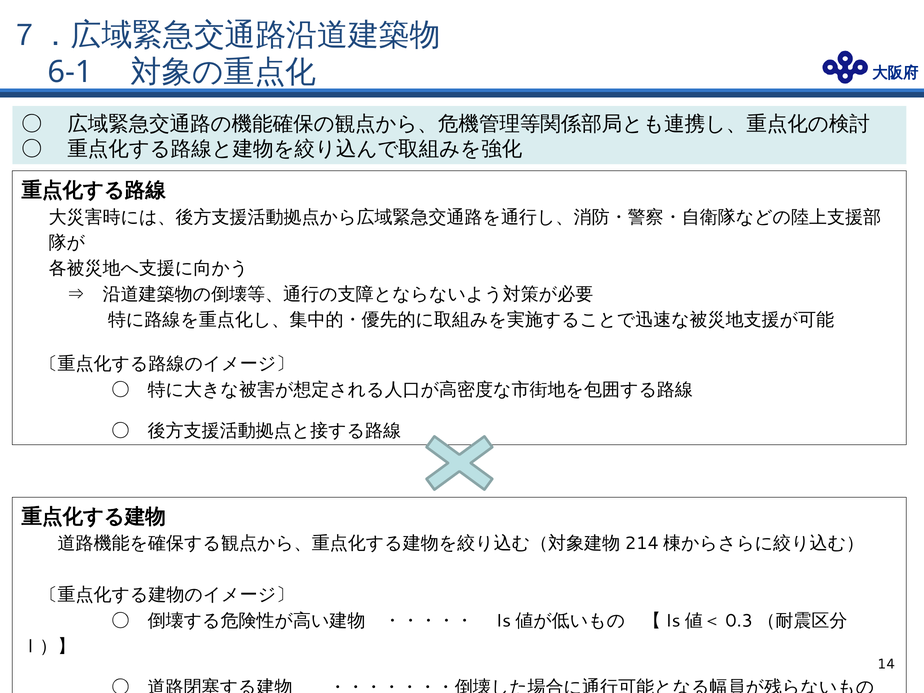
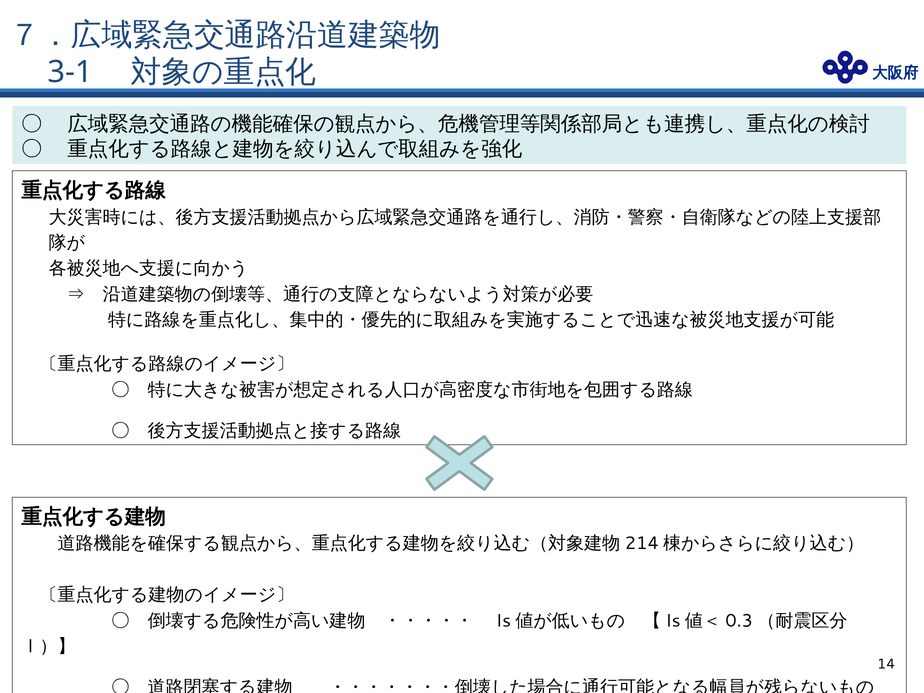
6-1: 6-1 -> 3-1 (70, 72)
